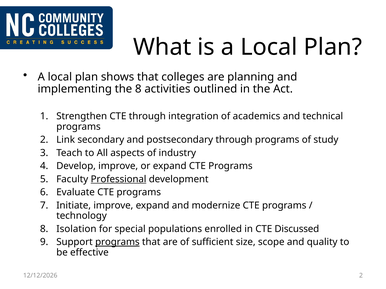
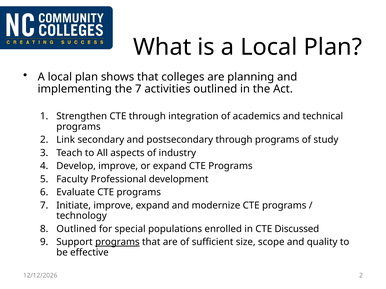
the 8: 8 -> 7 (138, 89)
Professional underline: present -> none (119, 179)
Isolation: Isolation -> Outlined (76, 229)
